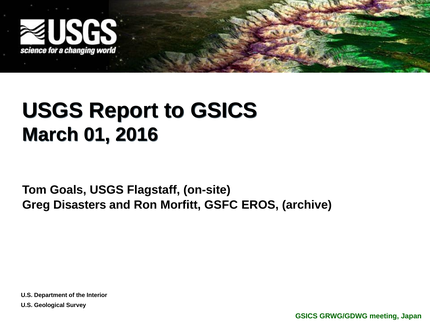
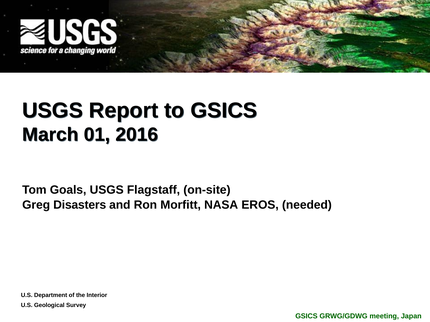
GSFC: GSFC -> NASA (221, 205)
archive: archive -> needed (307, 205)
